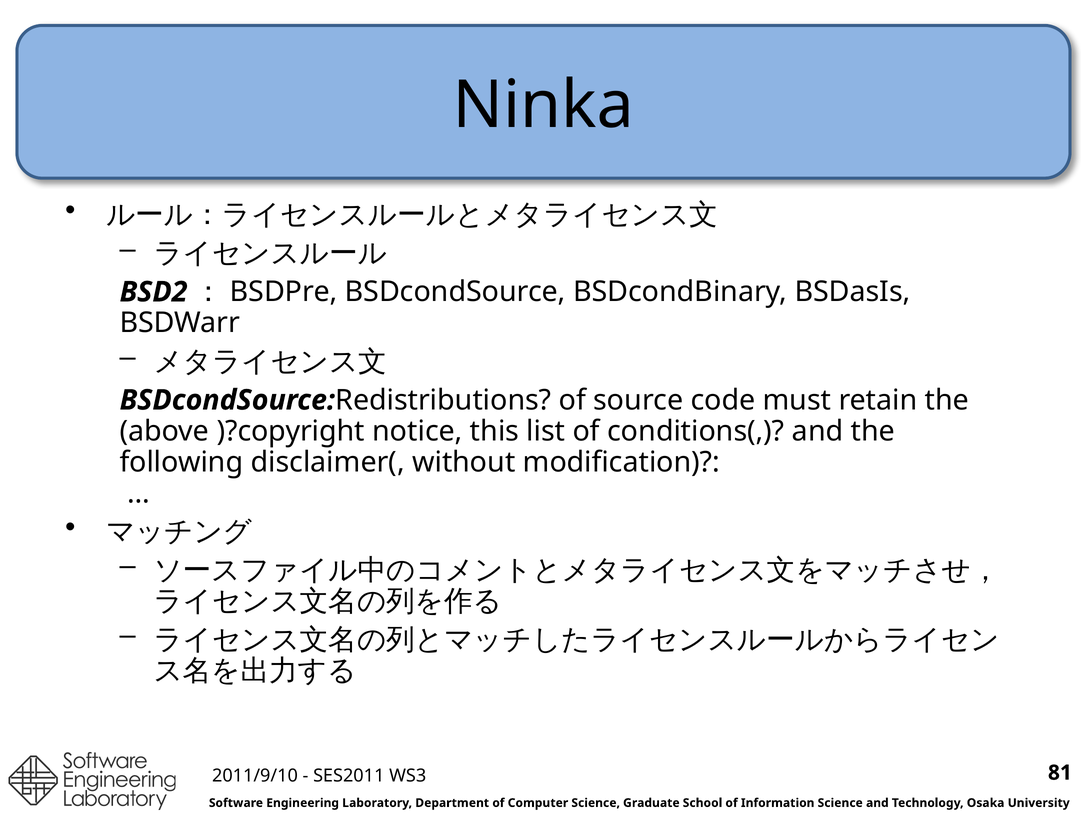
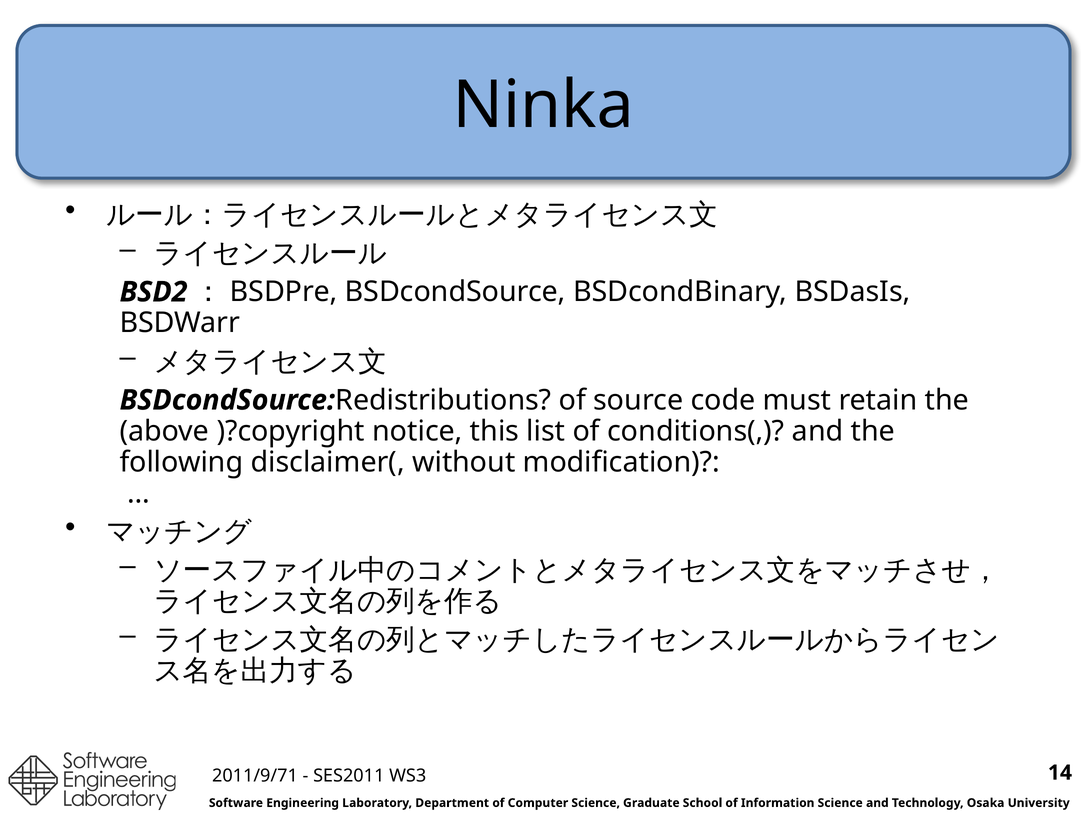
2011/9/10: 2011/9/10 -> 2011/9/71 (255, 776)
81: 81 -> 14 (1060, 773)
